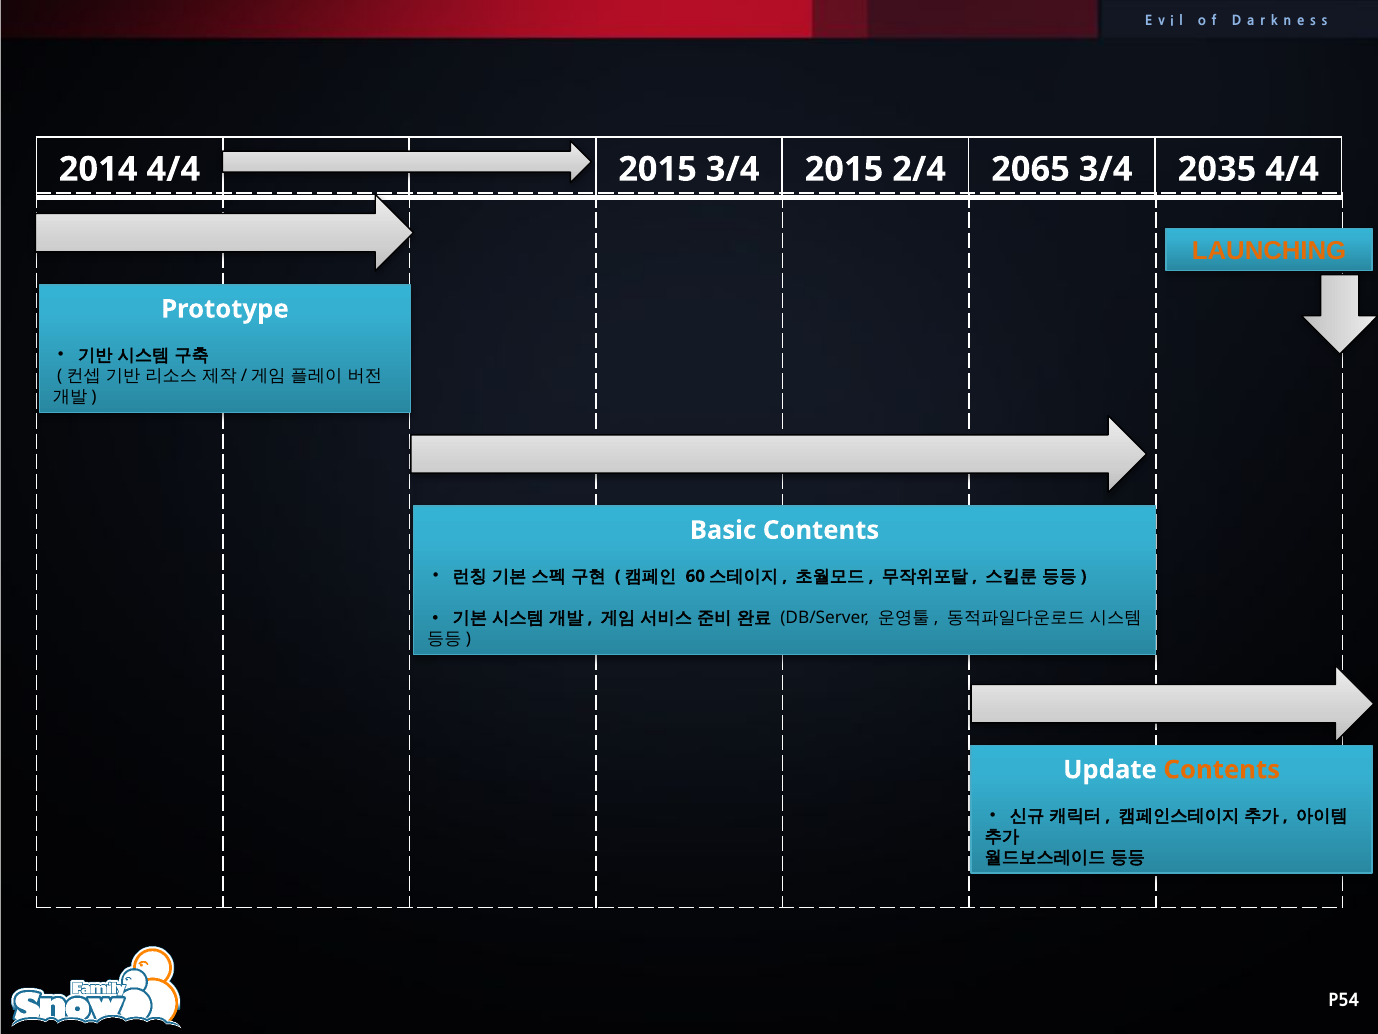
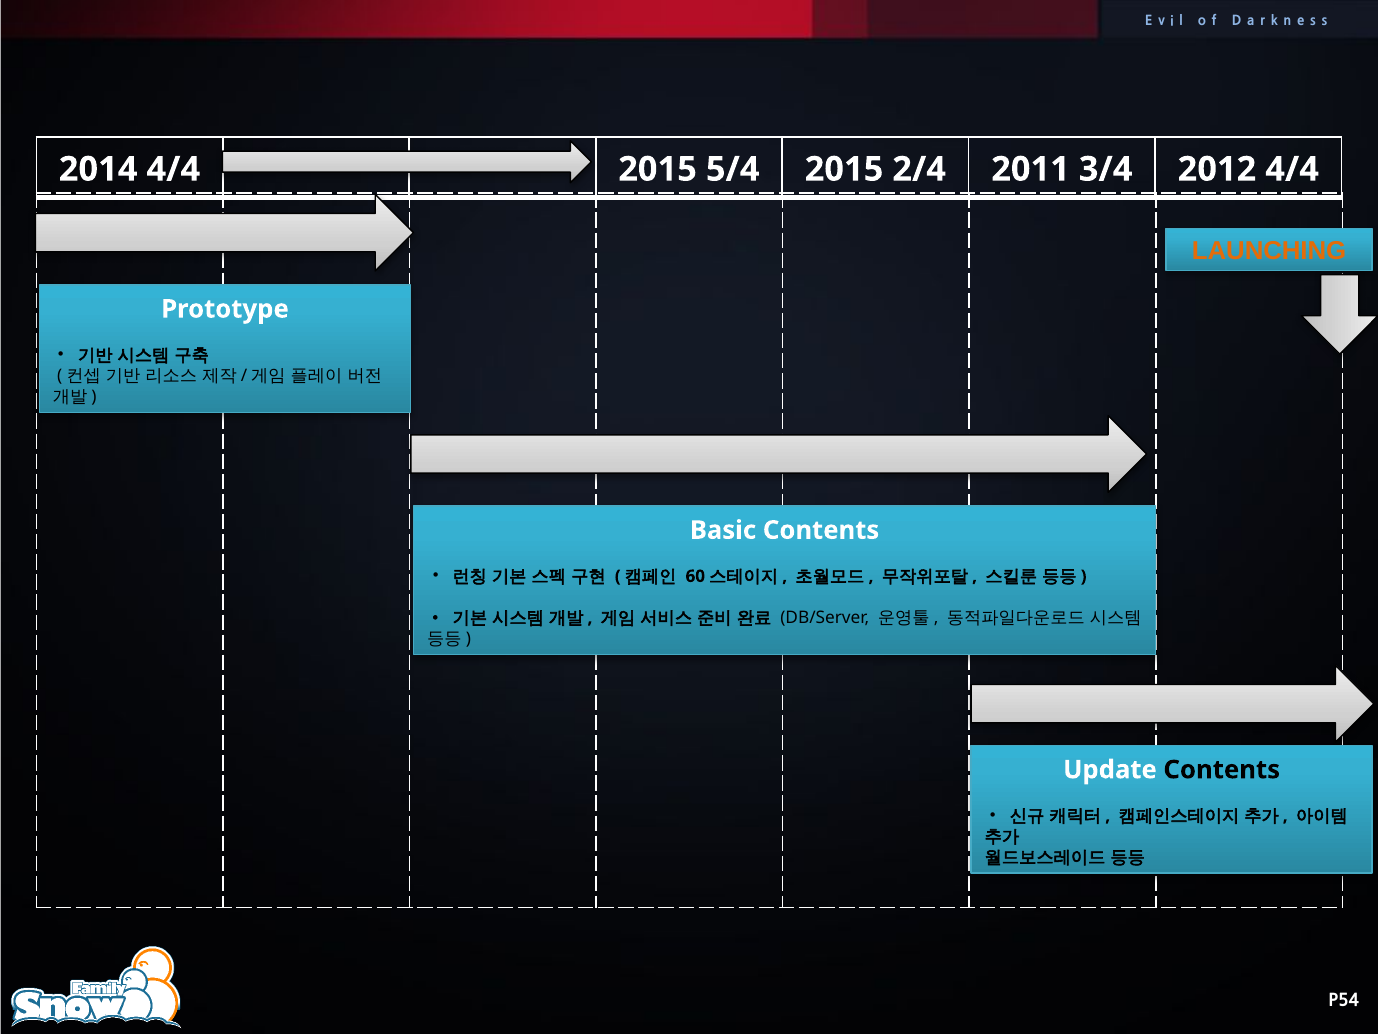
2015 3/4: 3/4 -> 5/4 (733, 169)
2065: 2065 -> 2011 (1031, 169)
2035: 2035 -> 2012 (1217, 169)
Contents colour: orange -> black (1222, 769)
